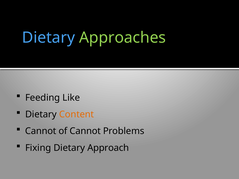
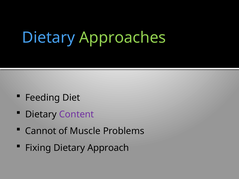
Like: Like -> Diet (71, 98)
Content colour: orange -> purple (77, 115)
of Cannot: Cannot -> Muscle (85, 131)
